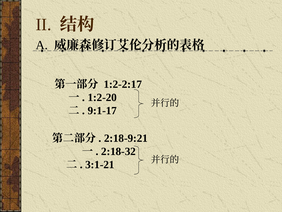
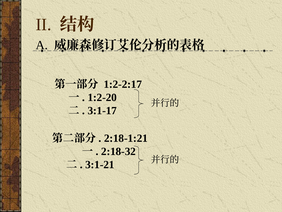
9:1-17: 9:1-17 -> 3:1-17 (102, 110)
2:18-9:21: 2:18-9:21 -> 2:18-1:21 (126, 138)
